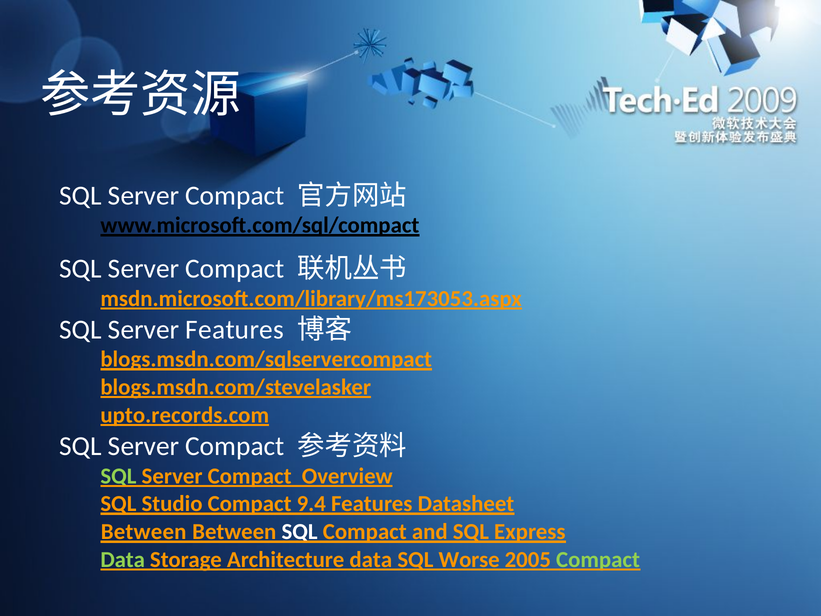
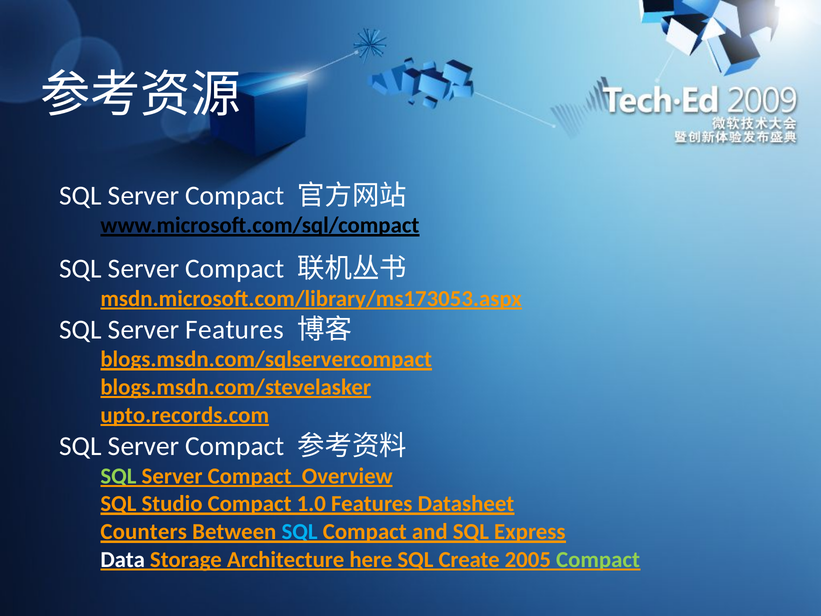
9.4: 9.4 -> 1.0 (311, 504)
Between: Between -> Counters (144, 532)
SQL colour: white -> light blue (300, 532)
Data colour: light green -> white (123, 560)
Architecture data: data -> here (371, 560)
Worse: Worse -> Create (469, 560)
